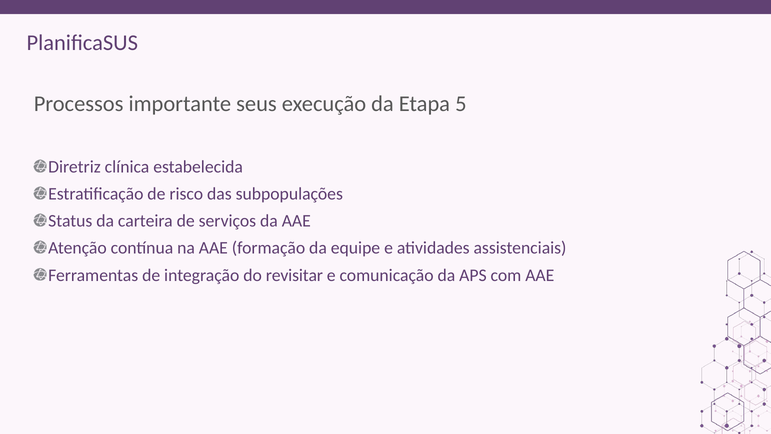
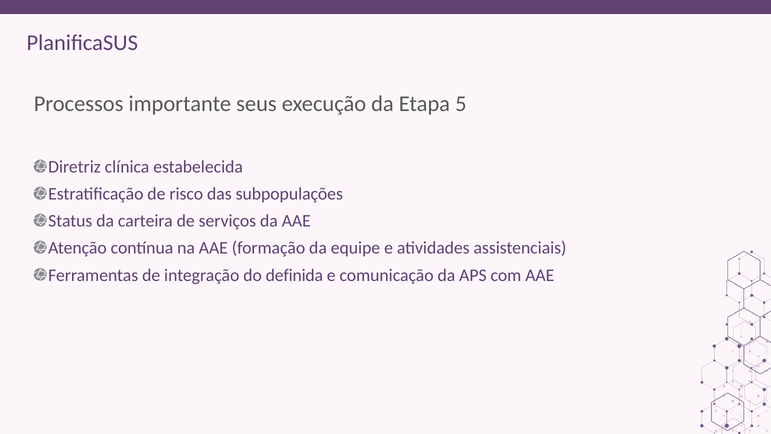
revisitar: revisitar -> definida (294, 275)
